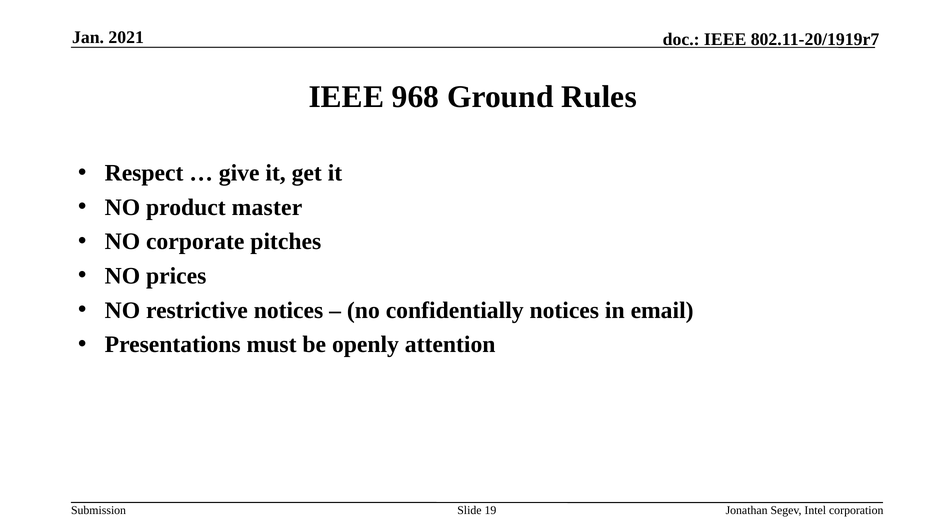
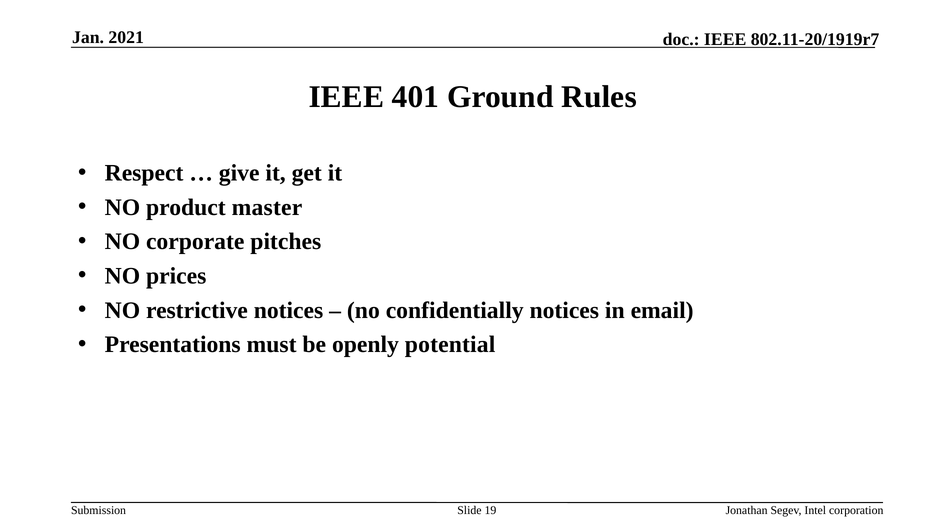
968: 968 -> 401 (416, 97)
attention: attention -> potential (450, 345)
